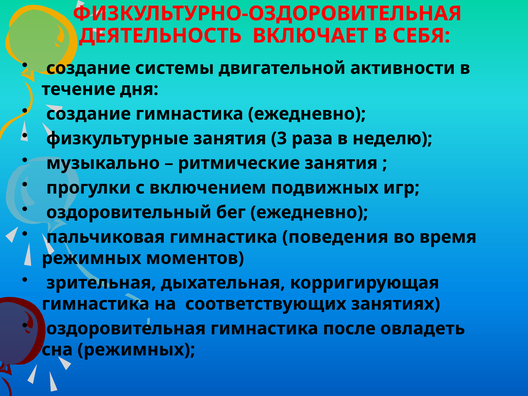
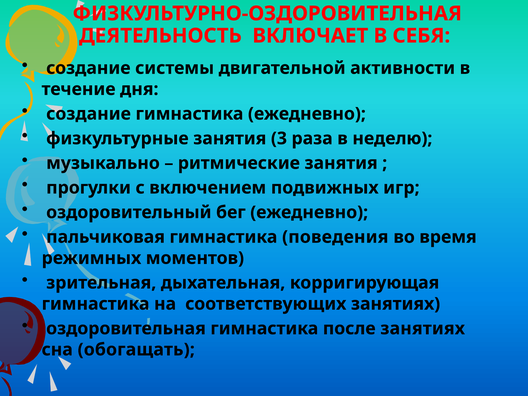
после овладеть: овладеть -> занятиях (423, 328)
сна режимных: режимных -> обогащать (136, 350)
